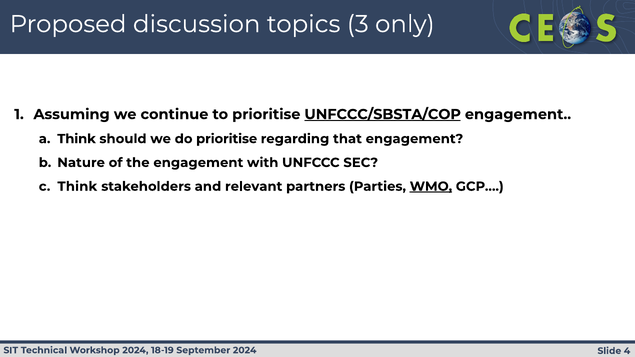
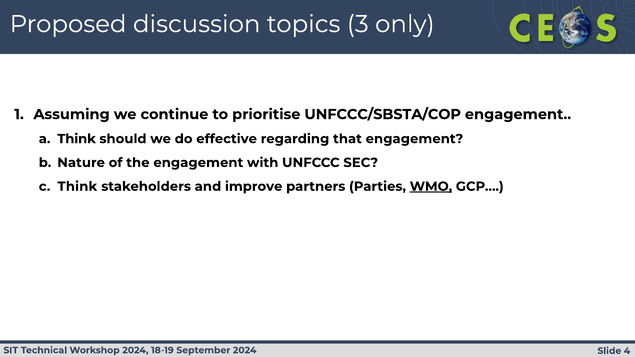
UNFCCC/SBSTA/COP underline: present -> none (383, 114)
do prioritise: prioritise -> effective (227, 139)
relevant: relevant -> improve (254, 187)
